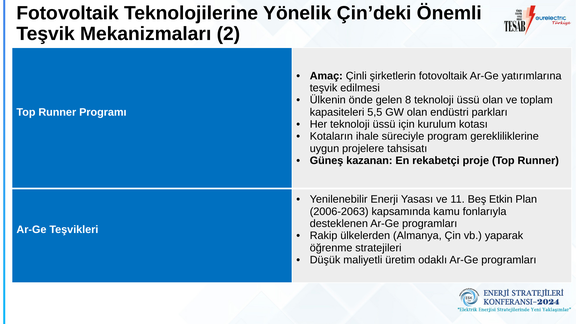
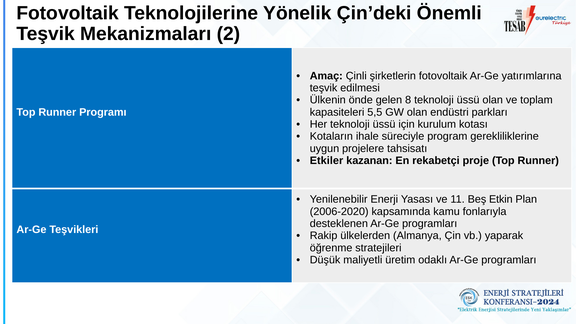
Güneş: Güneş -> Etkiler (327, 161)
2006-2063: 2006-2063 -> 2006-2020 (339, 211)
